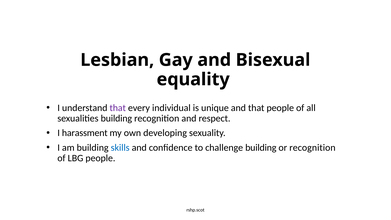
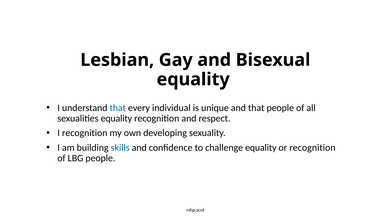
that colour: purple -> blue (118, 108)
sexualities building: building -> equality (116, 118)
I harassment: harassment -> recognition (85, 133)
challenge building: building -> equality (261, 148)
